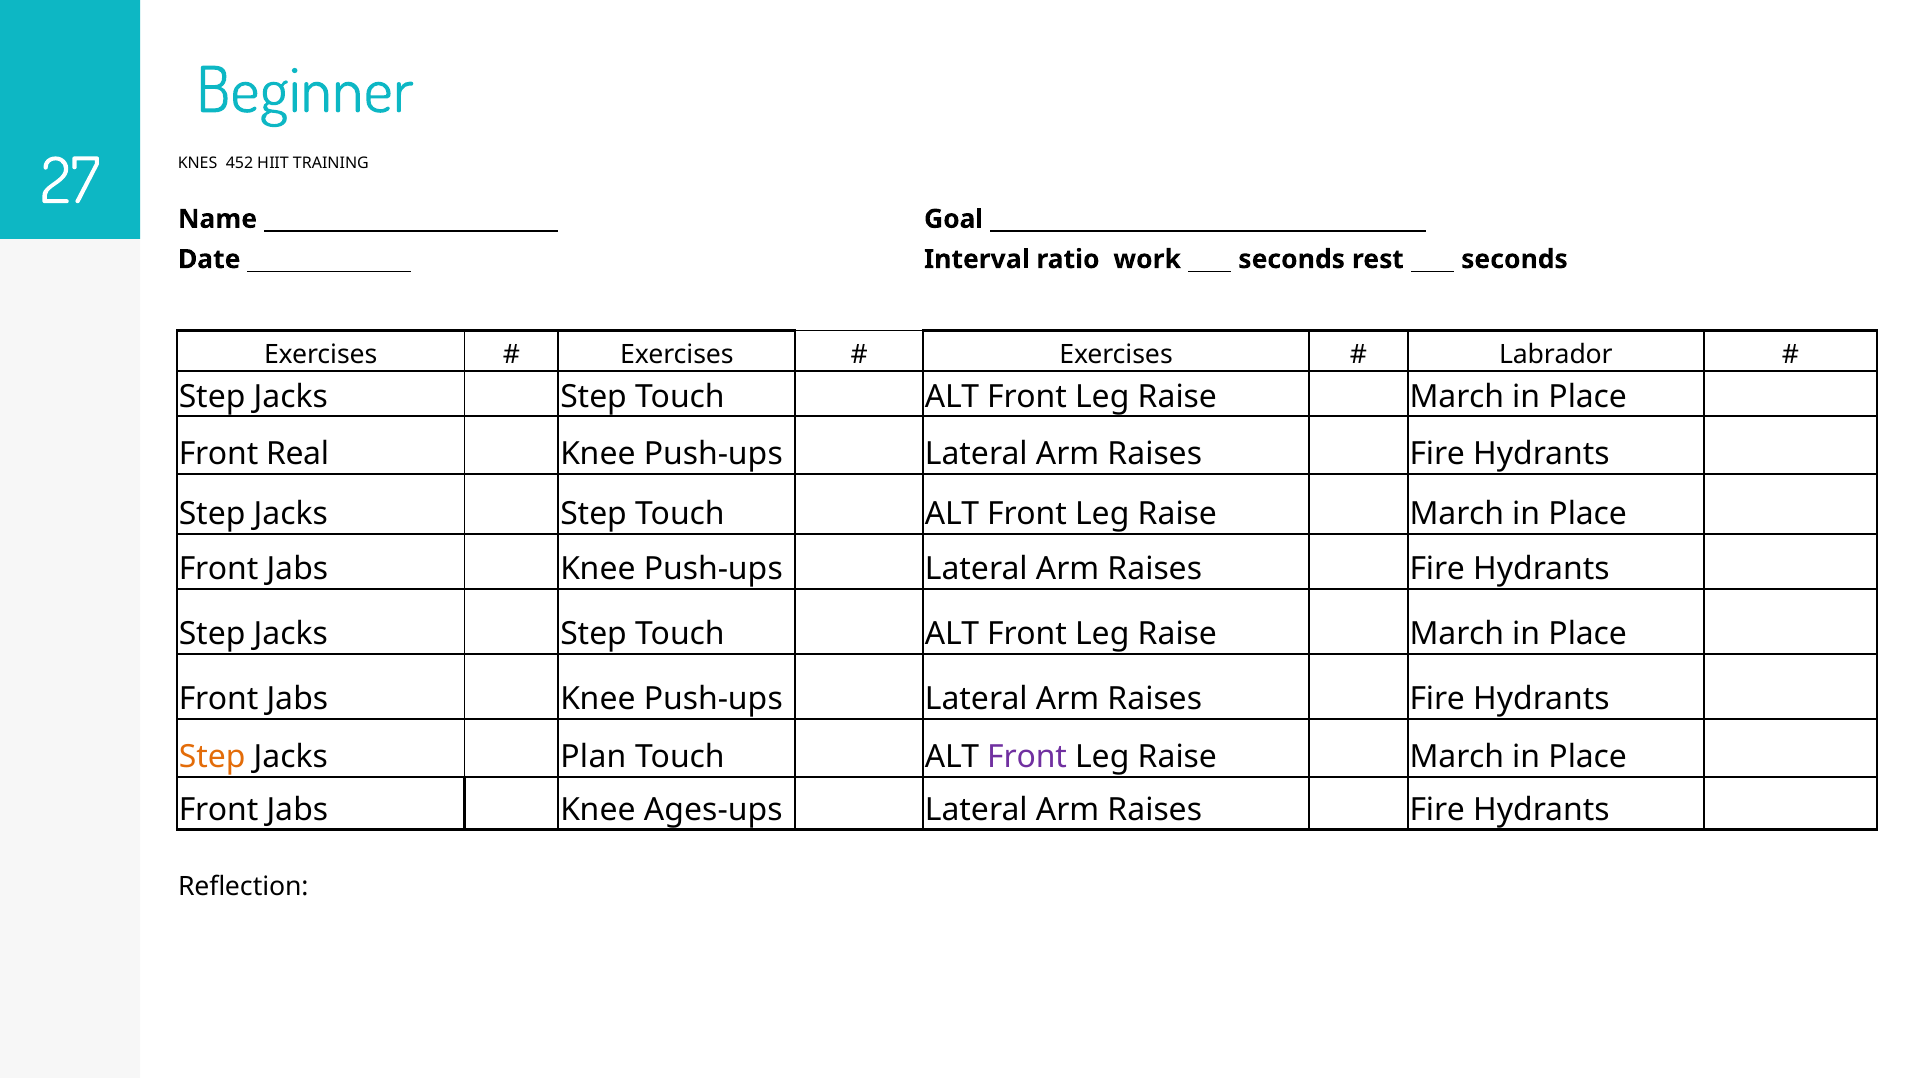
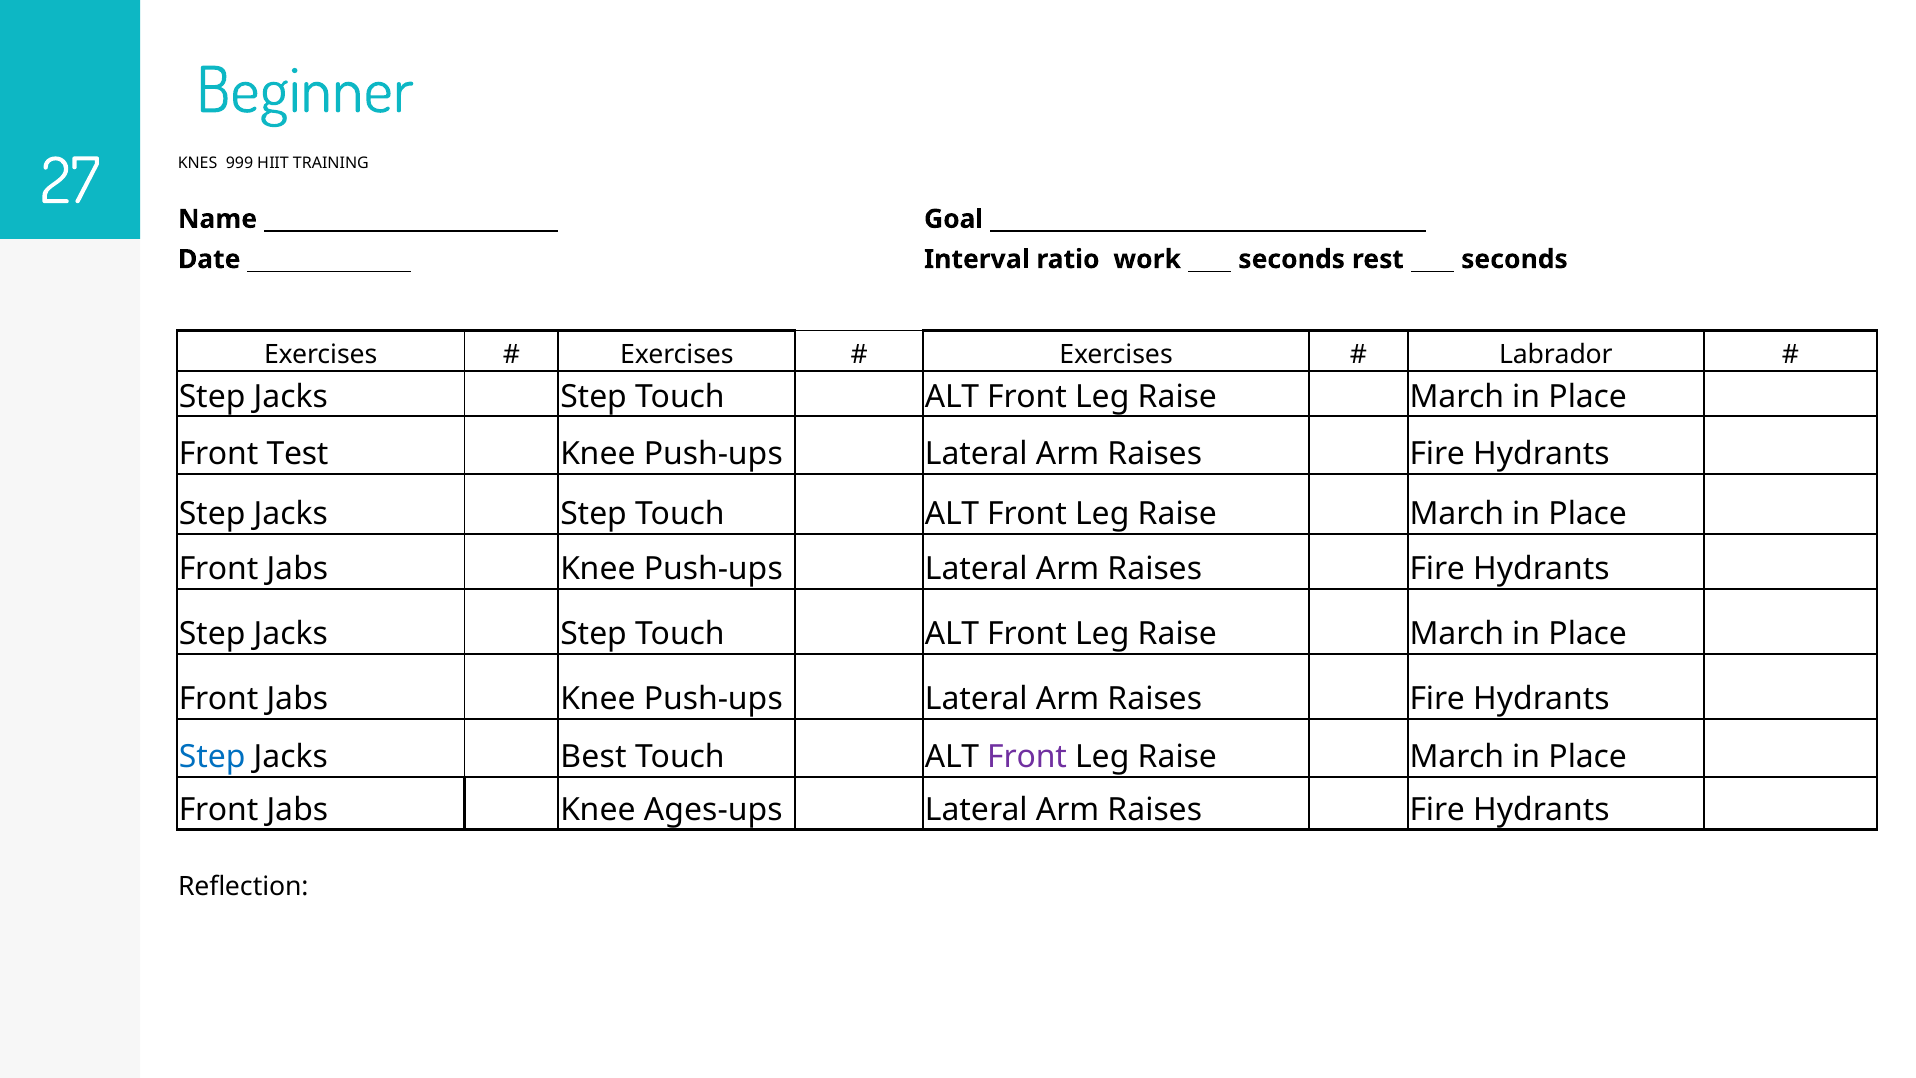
452: 452 -> 999 (240, 163)
Real: Real -> Test (298, 454)
Step colour: orange -> blue (212, 757)
Plan: Plan -> Best (593, 757)
